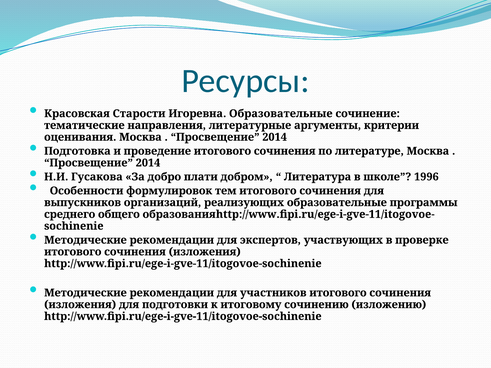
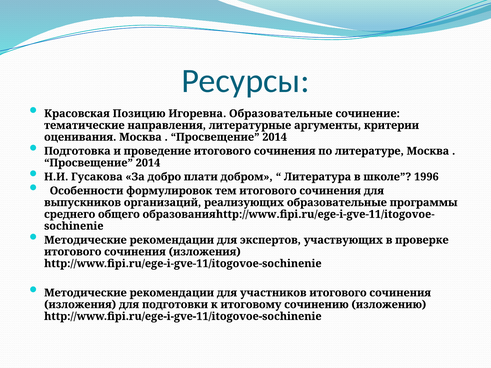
Старости: Старости -> Позицию (139, 114)
